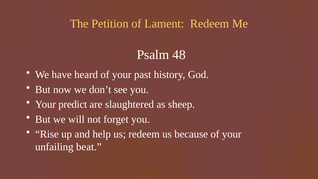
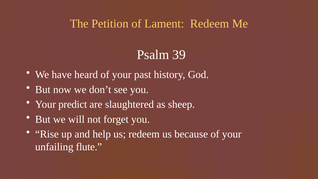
48: 48 -> 39 (179, 55)
beat: beat -> flute (89, 147)
